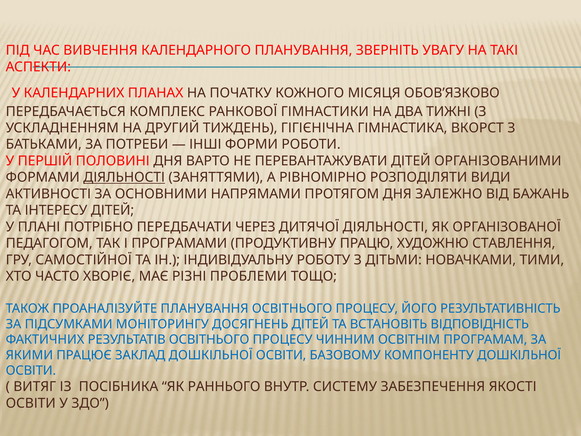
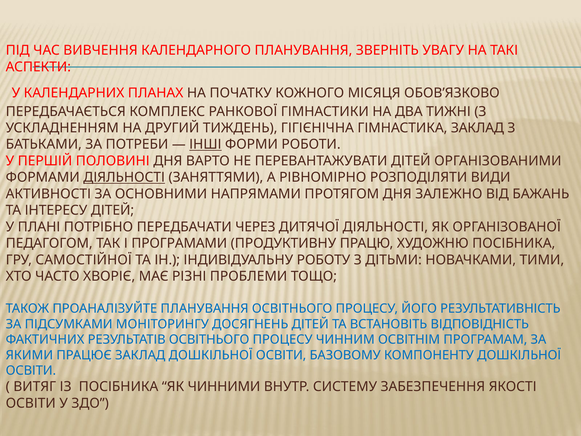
ГІМНАСТИКА ВКОРСТ: ВКОРСТ -> ЗАКЛАД (477, 128)
ІНШІ underline: none -> present (205, 144)
ХУДОЖНЮ СТАВЛЕННЯ: СТАВЛЕННЯ -> ПОСІБНИКА (514, 243)
РАННЬОГО: РАННЬОГО -> ЧИННИМИ (224, 387)
